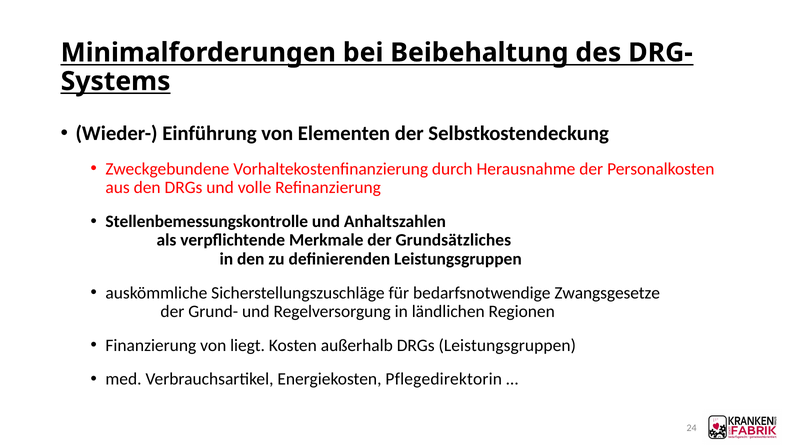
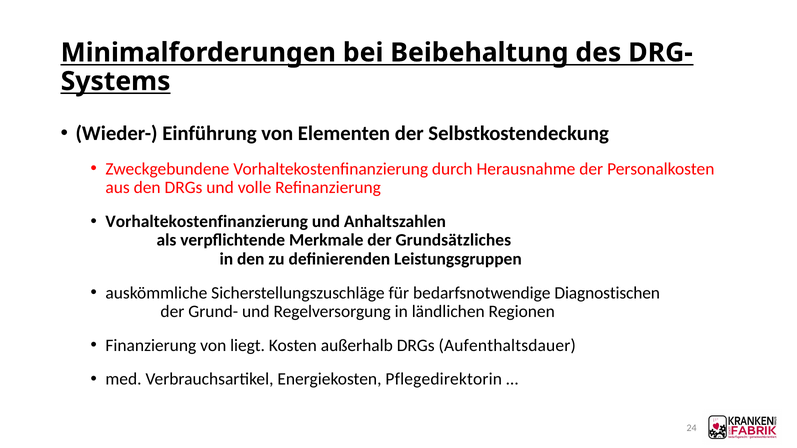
Stellenbemessungskontrolle: Stellenbemessungskontrolle -> Vorhaltekostenfinanzierung (207, 222)
Zwangsgesetze: Zwangsgesetze -> Diagnostischen (607, 293)
DRGs Leistungsgruppen: Leistungsgruppen -> Aufenthaltsdauer (507, 346)
